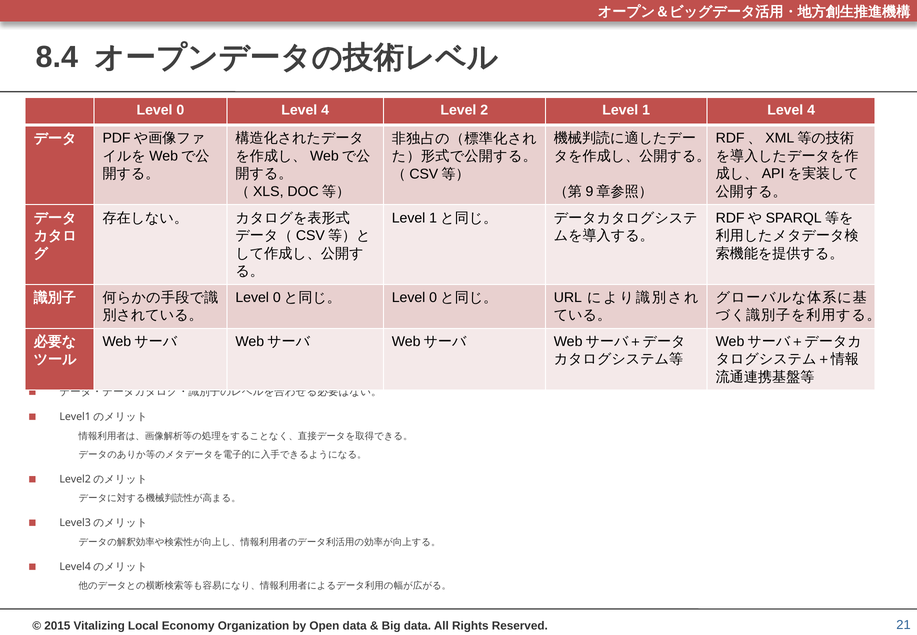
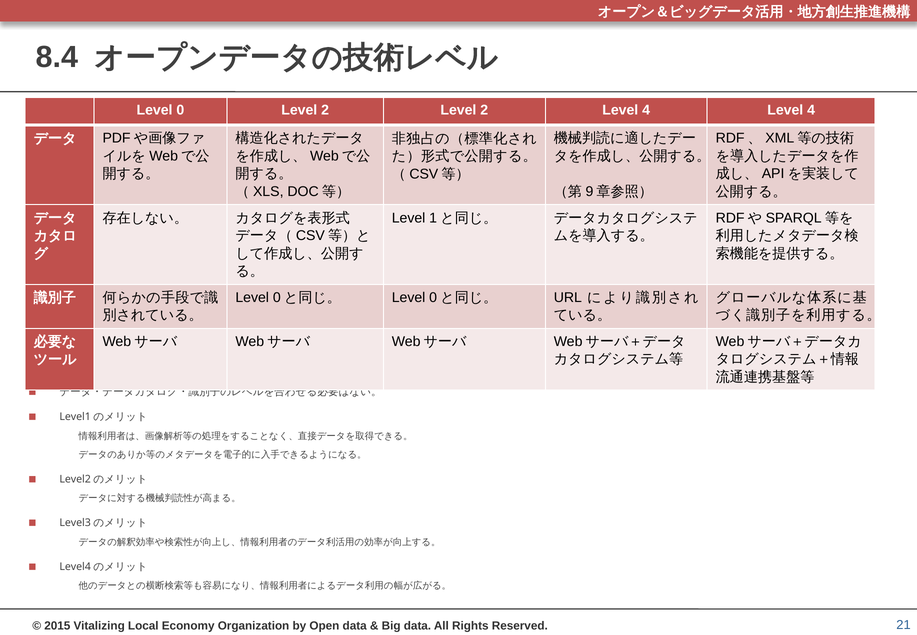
0 Level 4: 4 -> 2 (325, 110)
2 Level 1: 1 -> 4 (646, 110)
